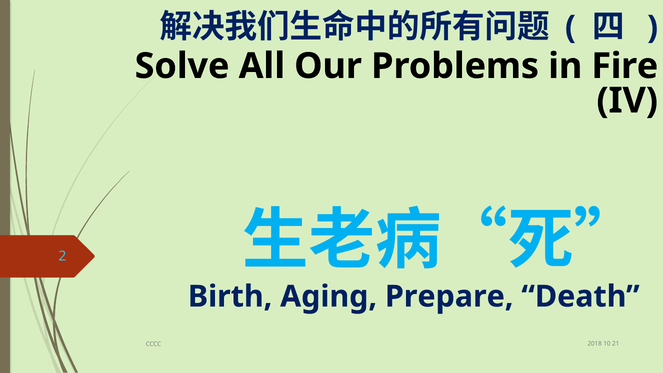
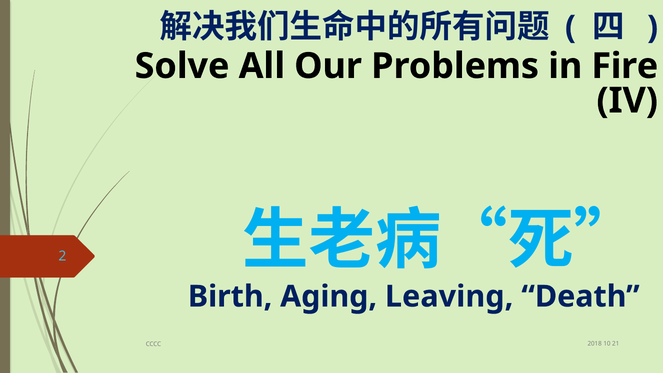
Prepare: Prepare -> Leaving (449, 296)
